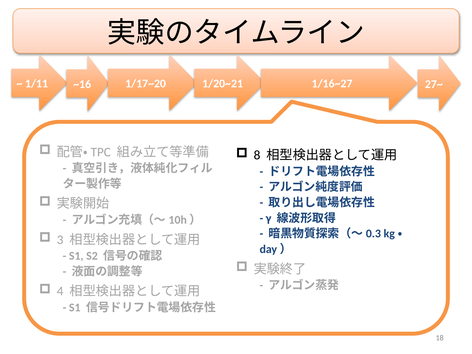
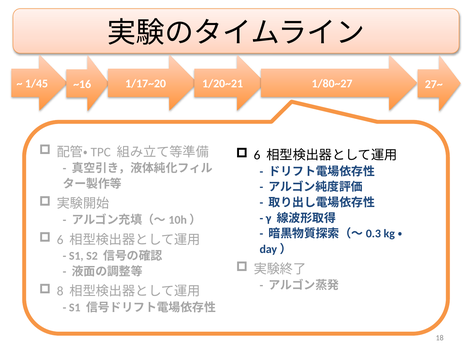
1/11: 1/11 -> 1/45 (37, 84)
1/16~27: 1/16~27 -> 1/80~27 (332, 84)
8: 8 -> 6 (257, 155)
3: 3 -> 6 (60, 240)
4: 4 -> 8 (60, 291)
